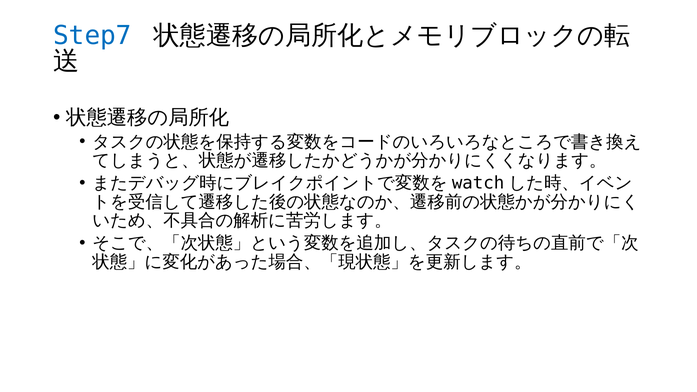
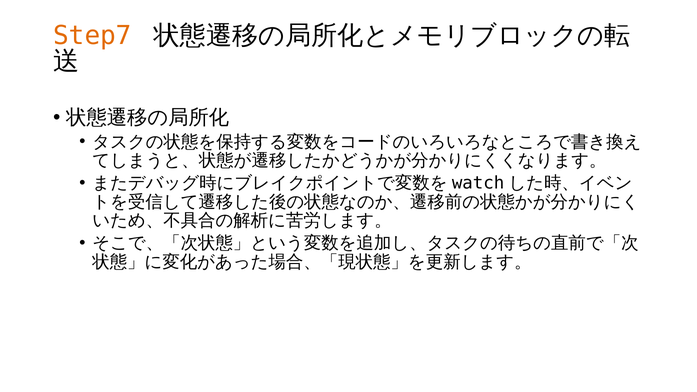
Step7 colour: blue -> orange (92, 36)
